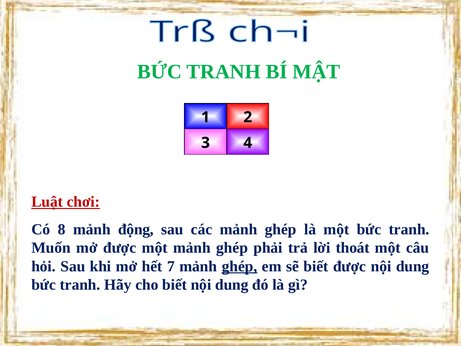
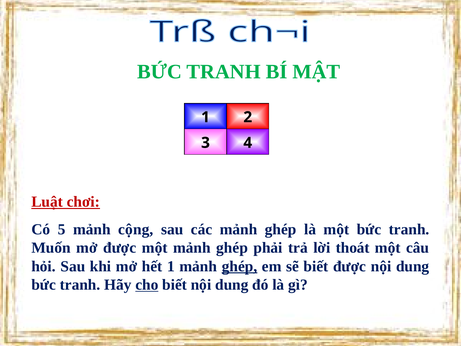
8: 8 -> 5 (62, 229)
động: động -> cộng (136, 229)
hết 7: 7 -> 1 (171, 266)
cho underline: none -> present (147, 285)
